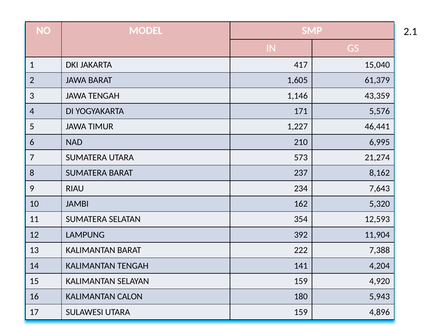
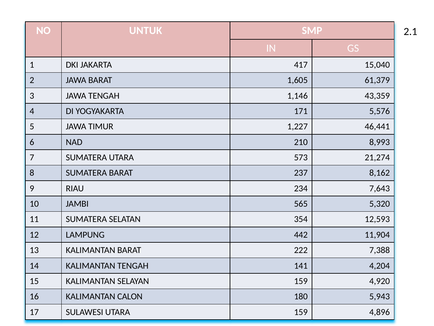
MODEL: MODEL -> UNTUK (146, 31)
6,995: 6,995 -> 8,993 (380, 142)
162: 162 -> 565 (301, 204)
392: 392 -> 442 (301, 234)
